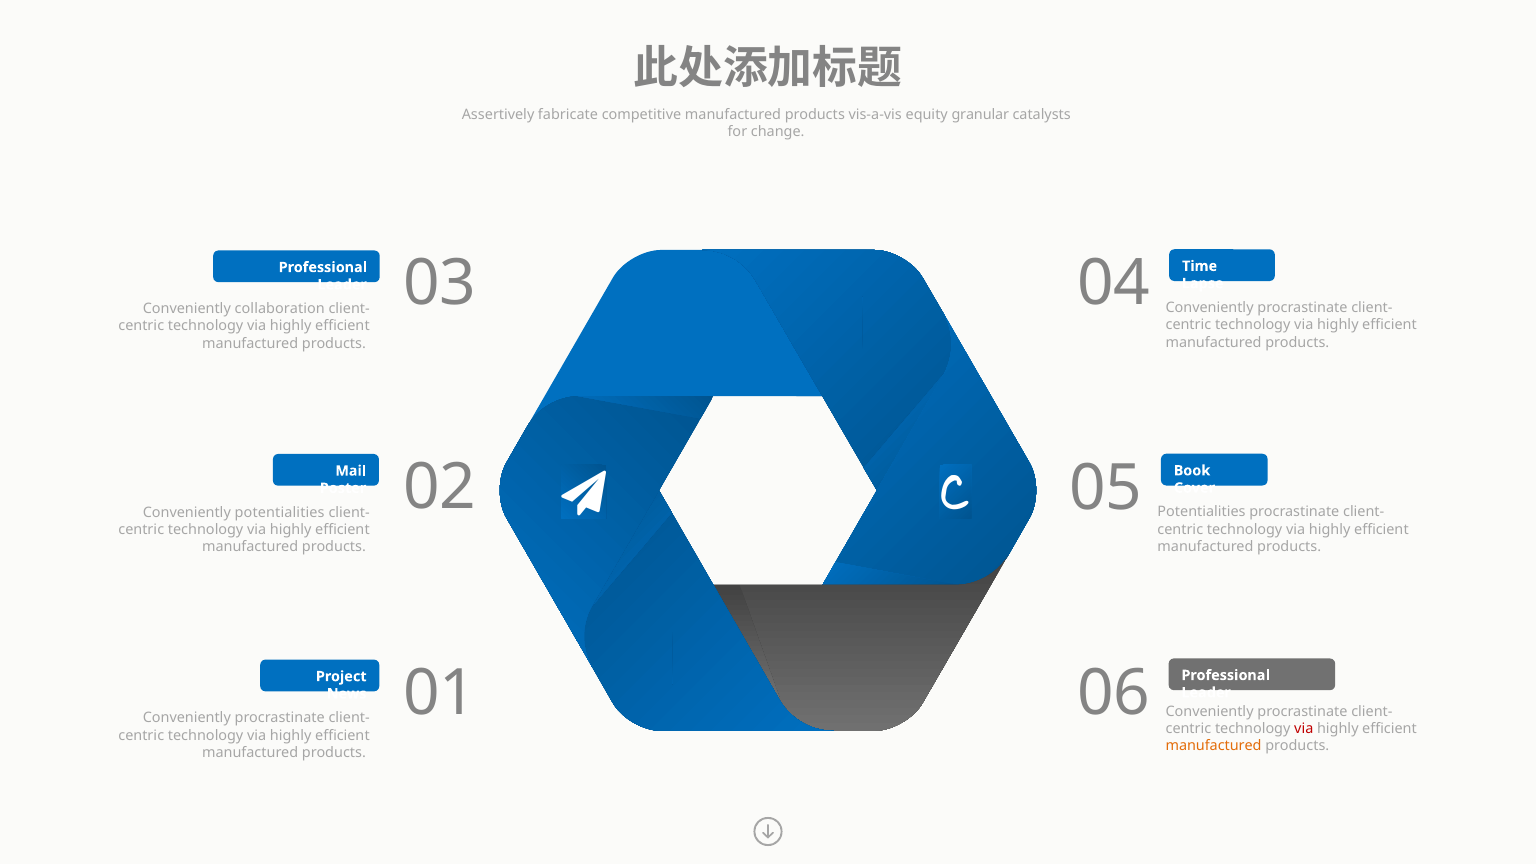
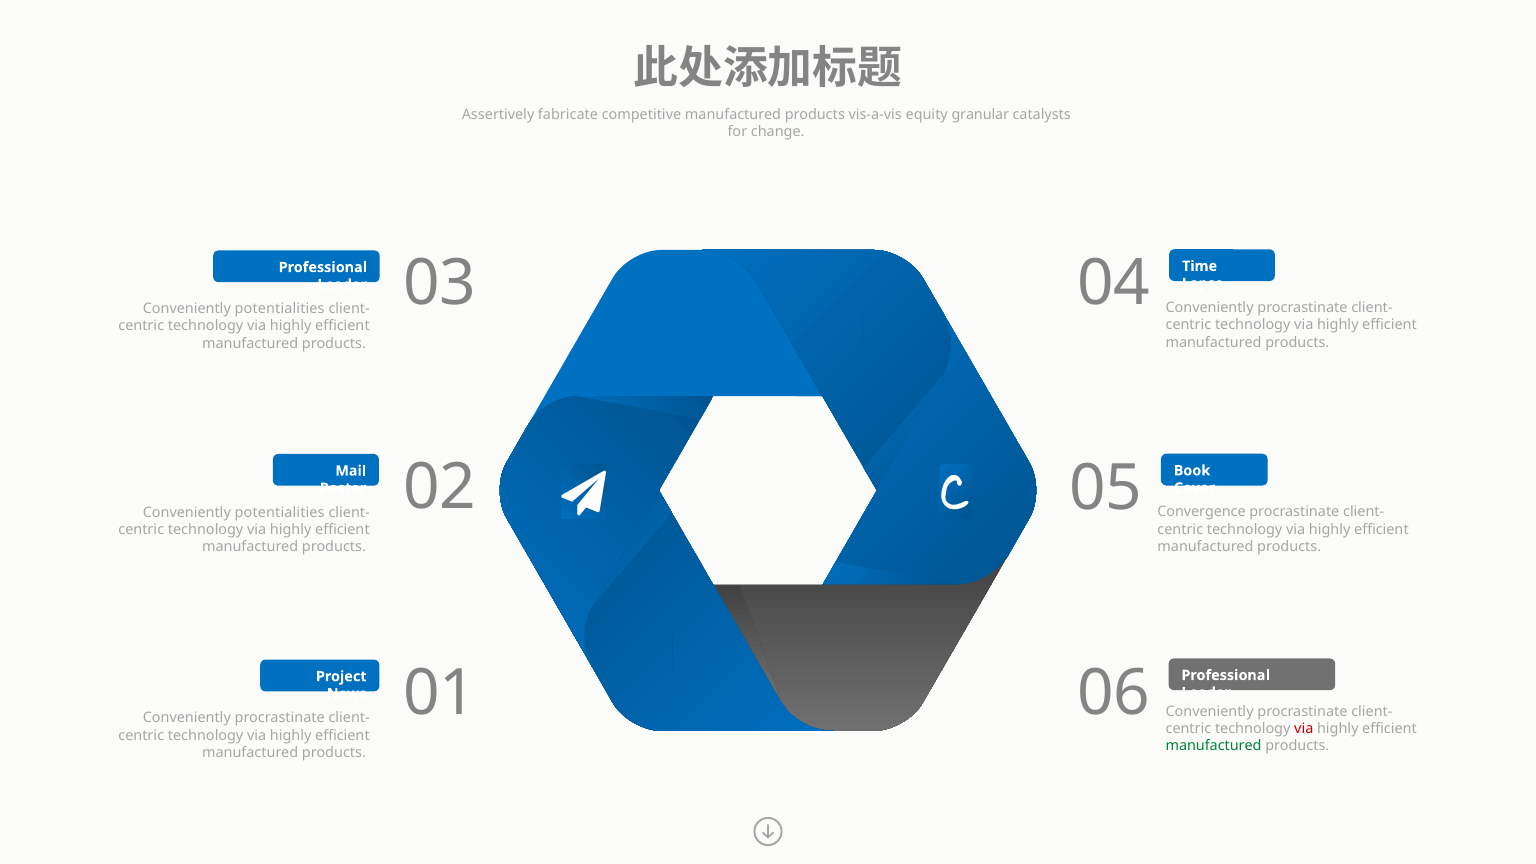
collaboration: collaboration -> potentialities (280, 309)
Potentialities: Potentialities -> Convergence (1202, 512)
manufactured colour: orange -> green (1214, 746)
